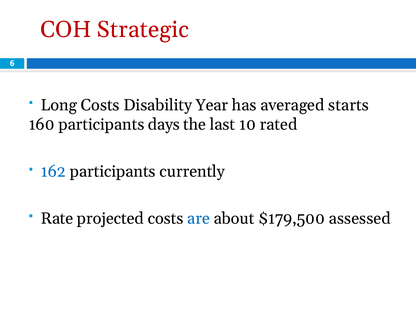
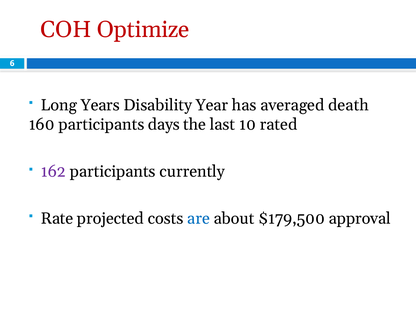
Strategic: Strategic -> Optimize (143, 30)
Long Costs: Costs -> Years (100, 105)
starts: starts -> death (349, 105)
162 colour: blue -> purple (53, 172)
assessed: assessed -> approval (360, 218)
